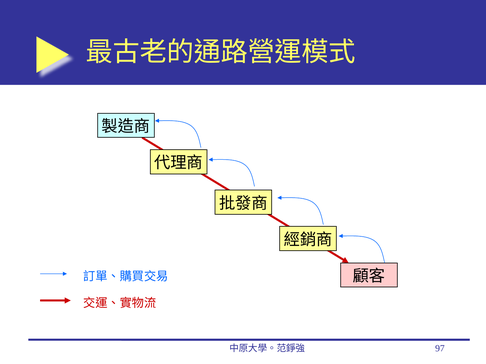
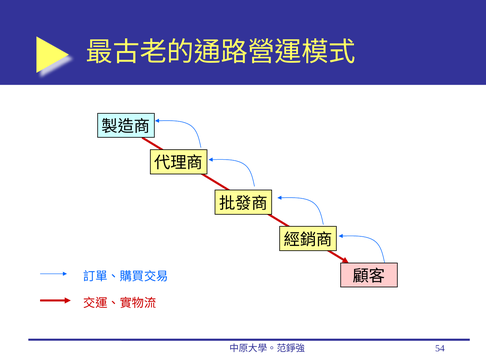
97: 97 -> 54 (440, 349)
